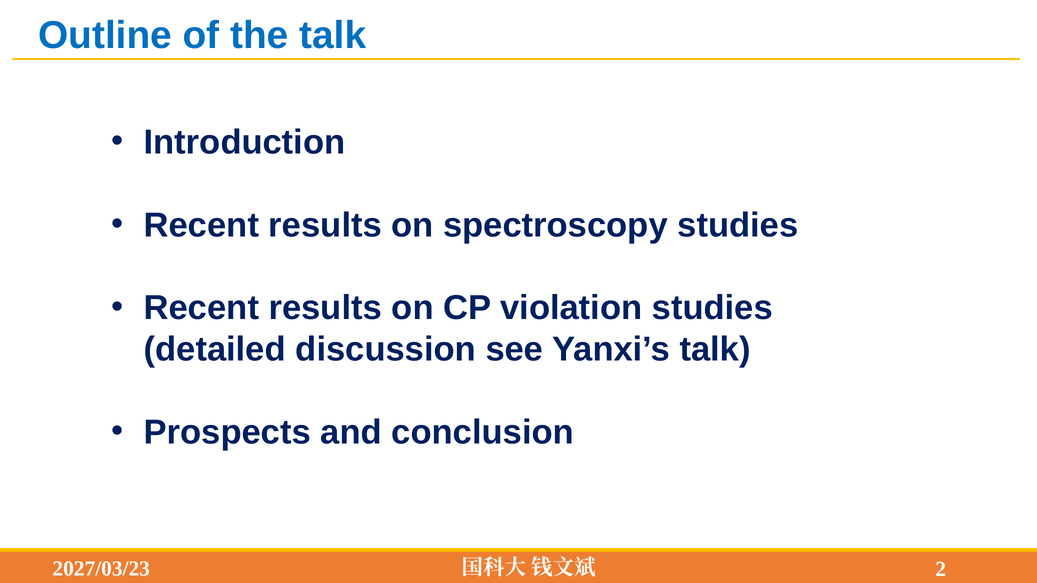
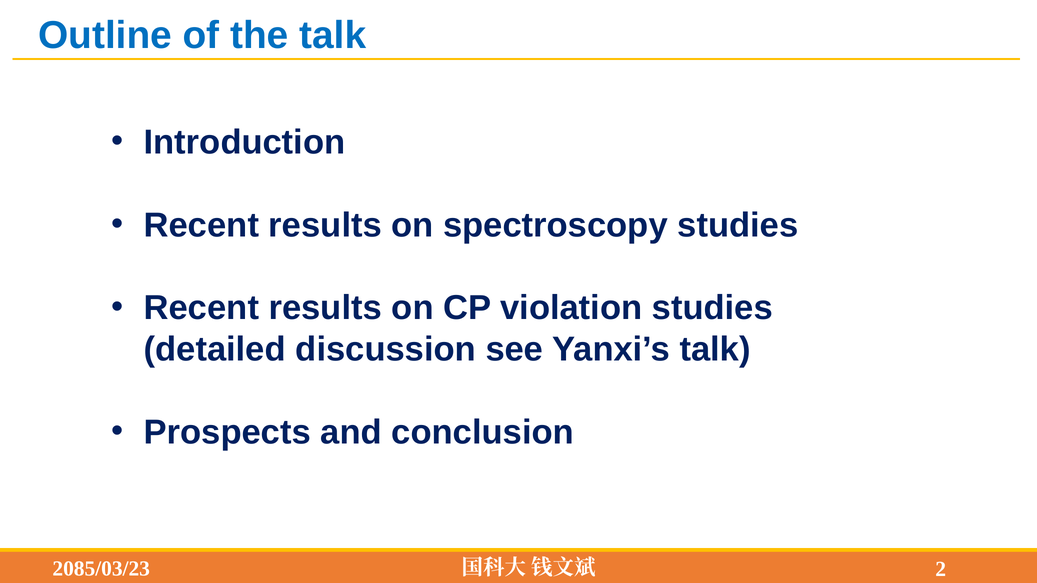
2027/03/23: 2027/03/23 -> 2085/03/23 (101, 569)
